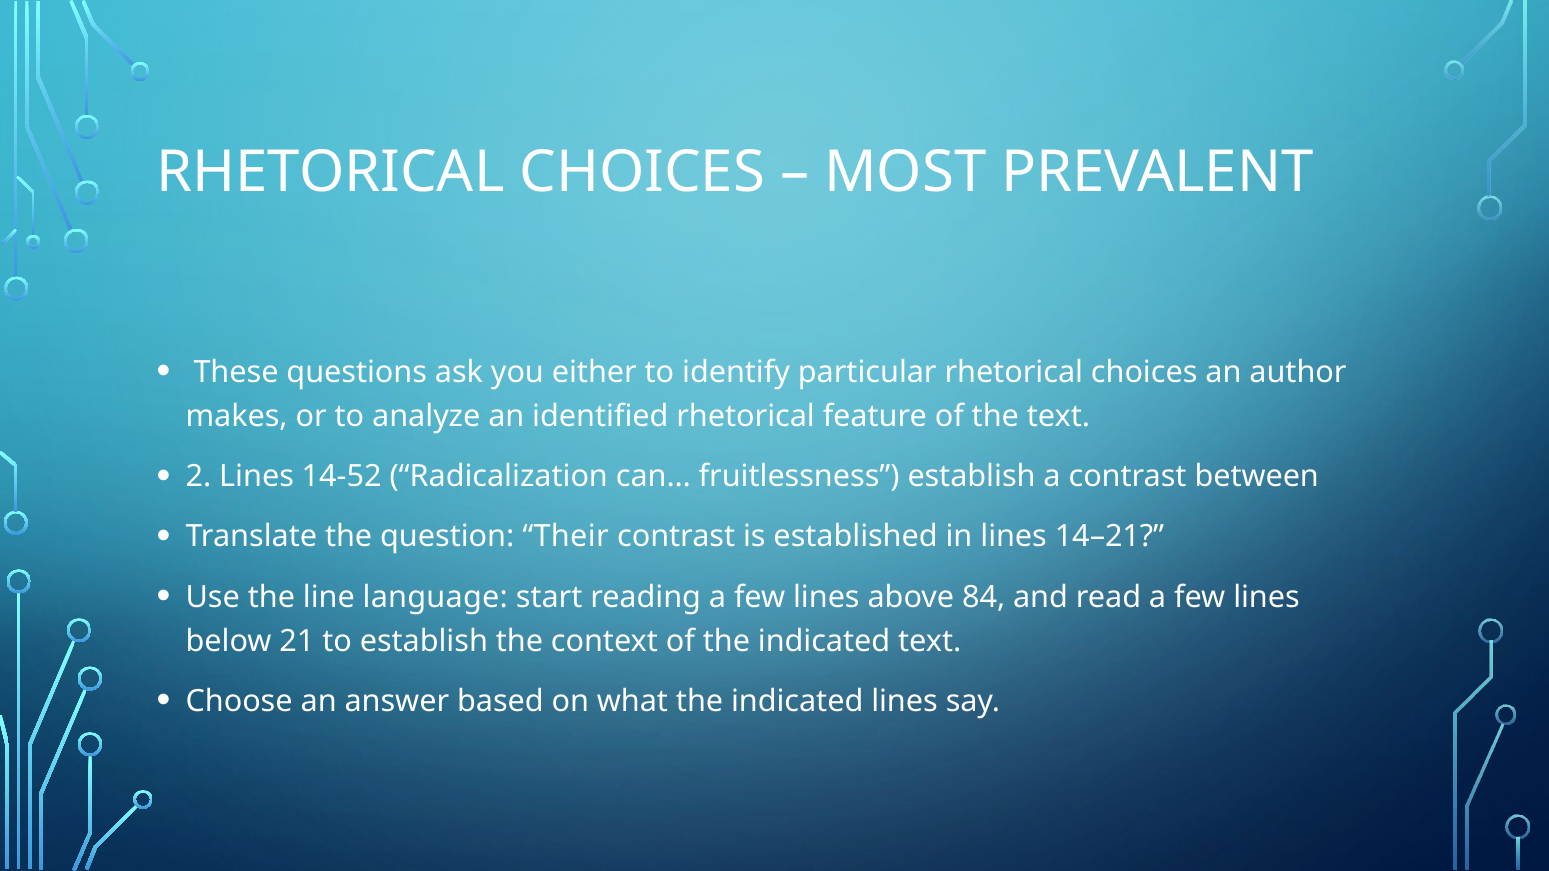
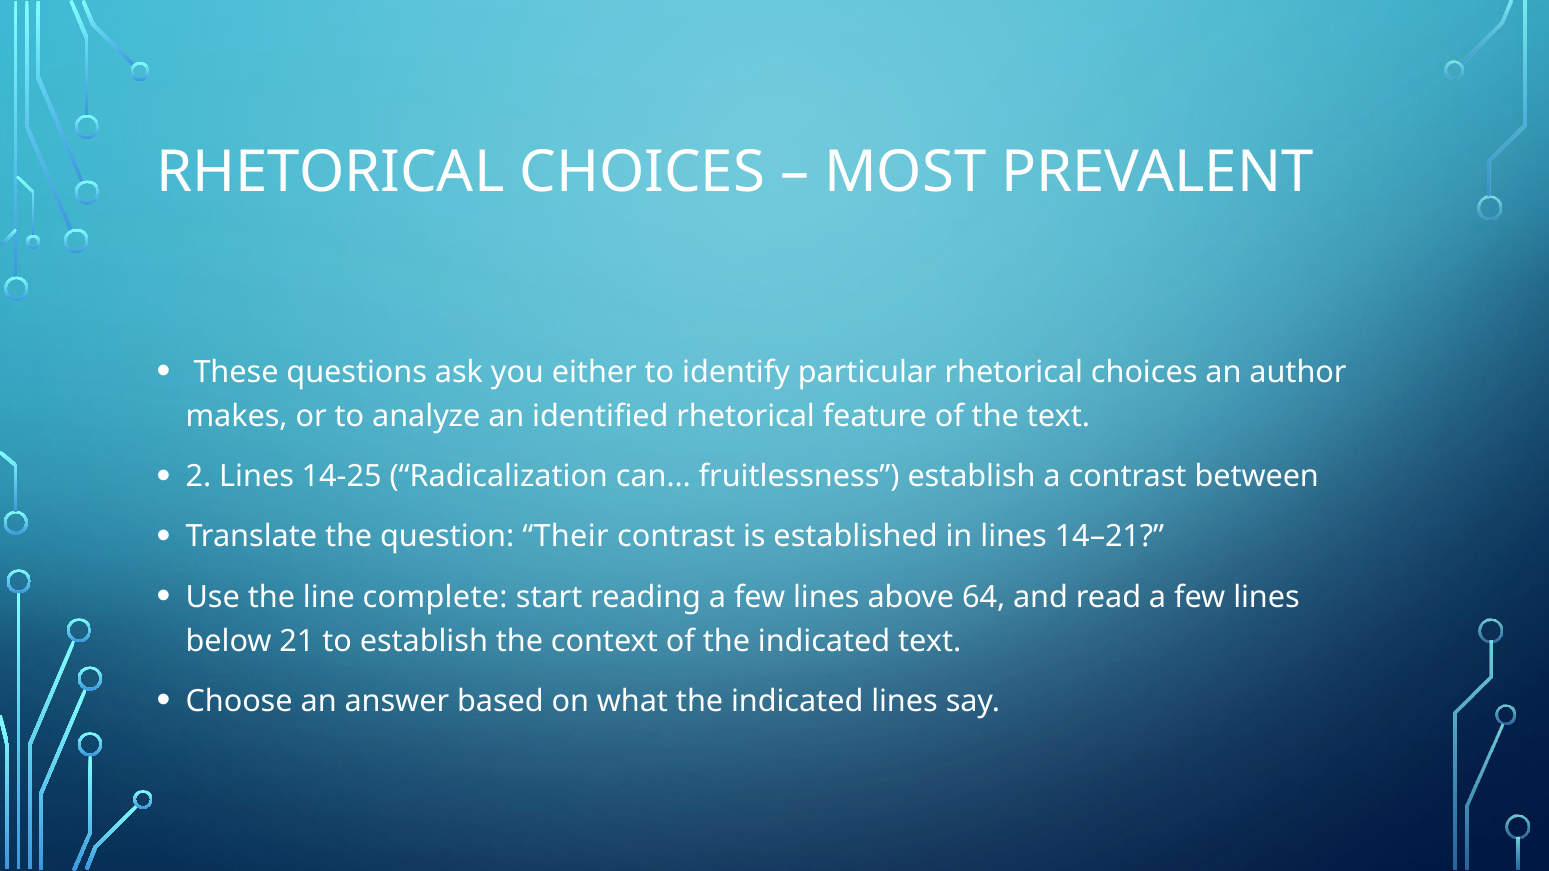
14-52: 14-52 -> 14-25 (342, 477)
language: language -> complete (435, 597)
84: 84 -> 64 (984, 597)
